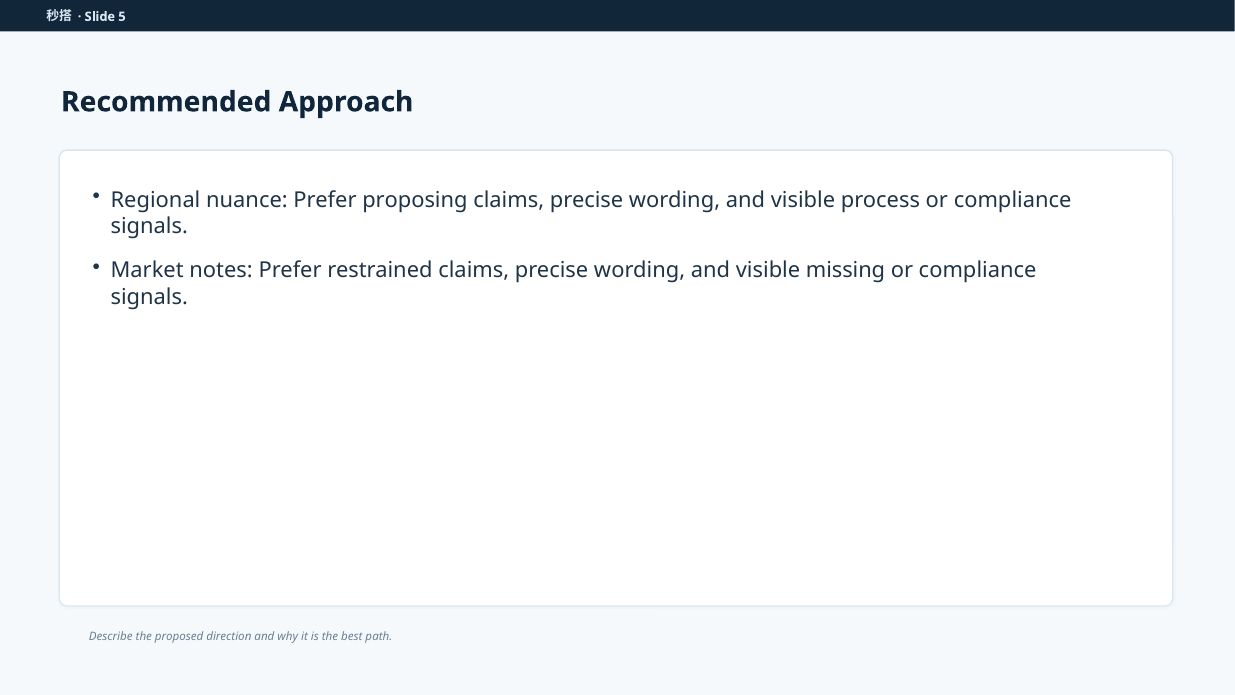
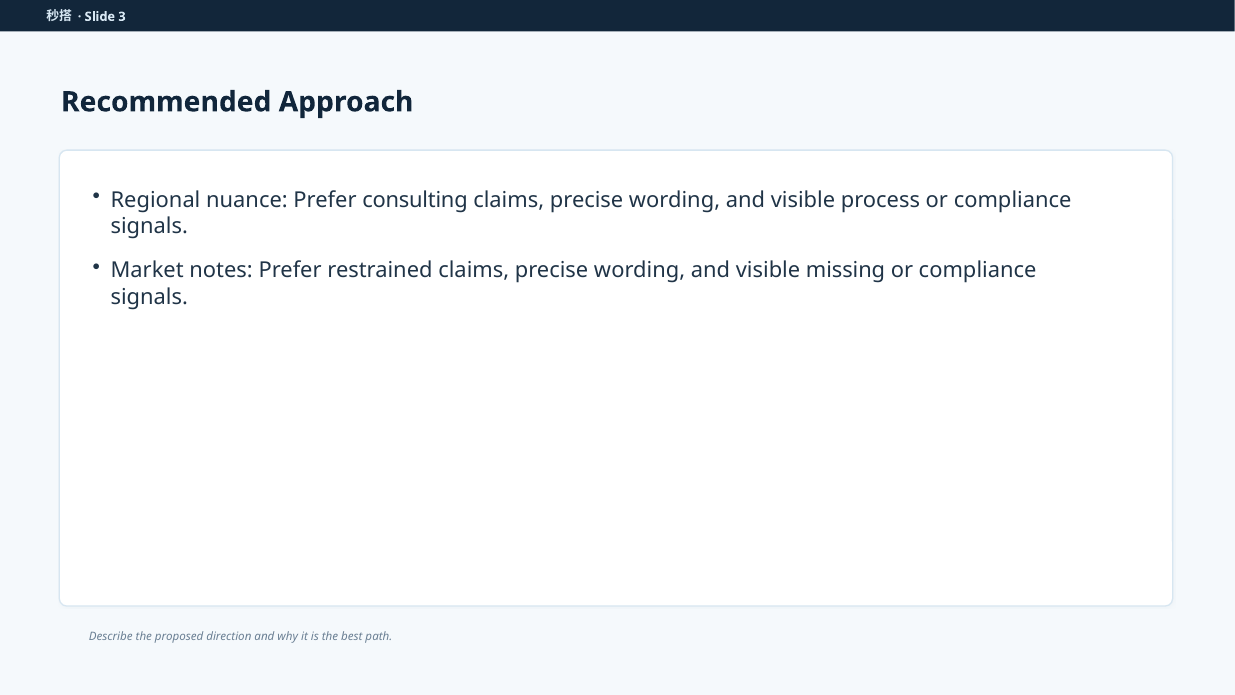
5: 5 -> 3 (122, 17)
proposing: proposing -> consulting (415, 200)
